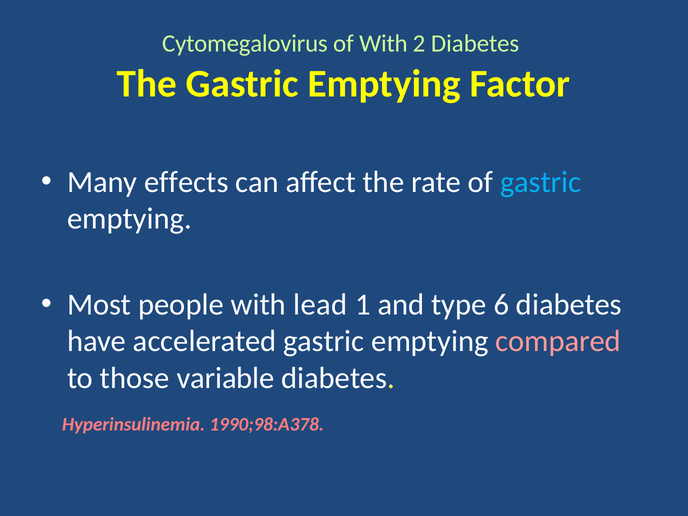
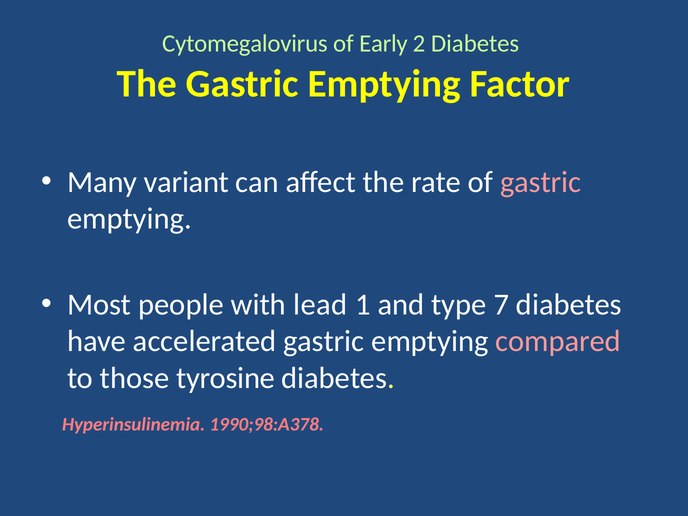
of With: With -> Early (383, 44)
effects: effects -> variant (186, 182)
gastric colour: light blue -> pink (541, 182)
6: 6 -> 7 (501, 305)
variable: variable -> tyrosine (226, 378)
